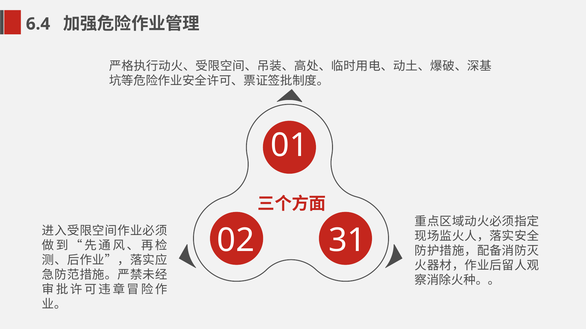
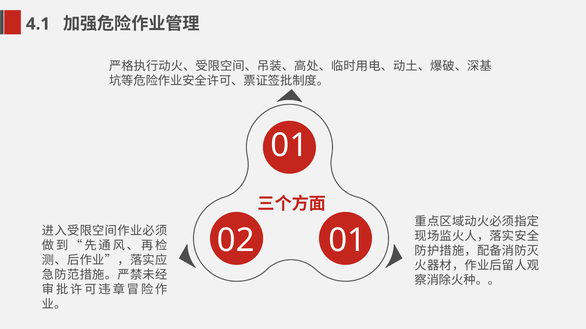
6.4: 6.4 -> 4.1 (38, 24)
02 31: 31 -> 01 (347, 241)
